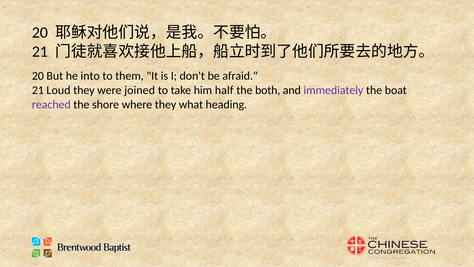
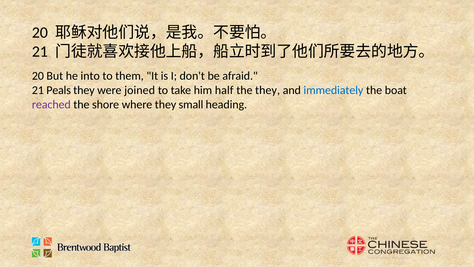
Loud: Loud -> Peals (59, 90)
the both: both -> they (268, 90)
immediately colour: purple -> blue (333, 90)
what: what -> small (191, 104)
